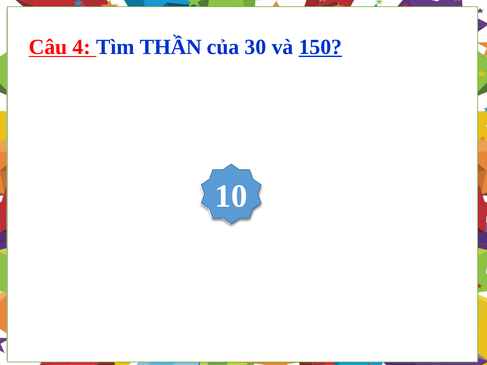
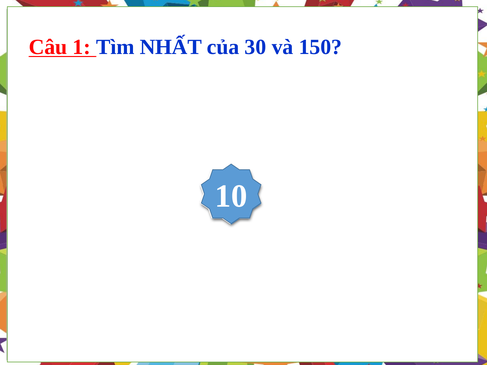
4: 4 -> 1 (82, 47)
THẦN: THẦN -> NHẤT (171, 47)
150 underline: present -> none (320, 47)
